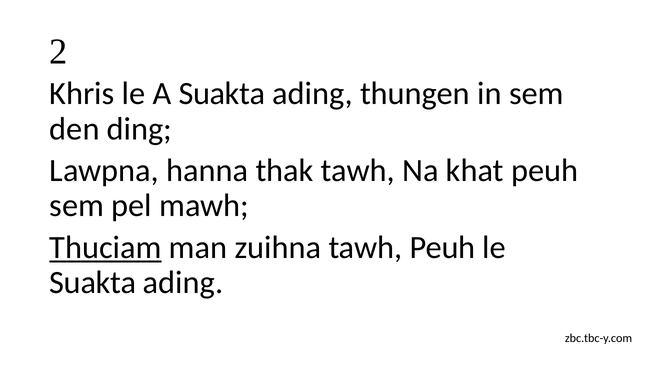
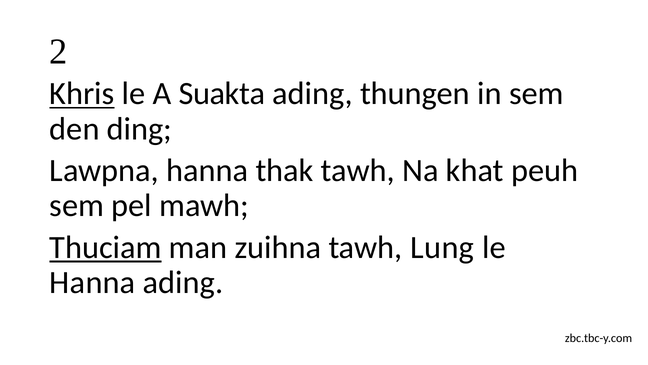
Khris underline: none -> present (82, 94)
tawh Peuh: Peuh -> Lung (442, 247)
Suakta: Suakta -> Hanna (92, 282)
